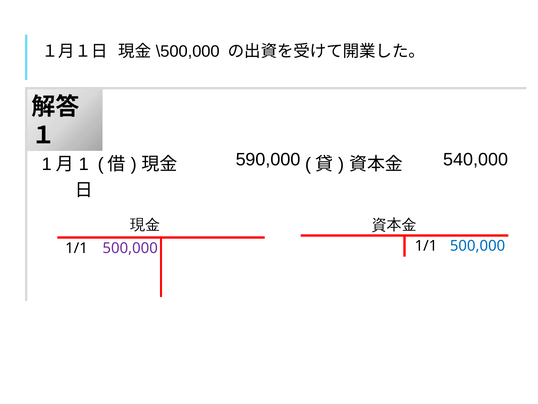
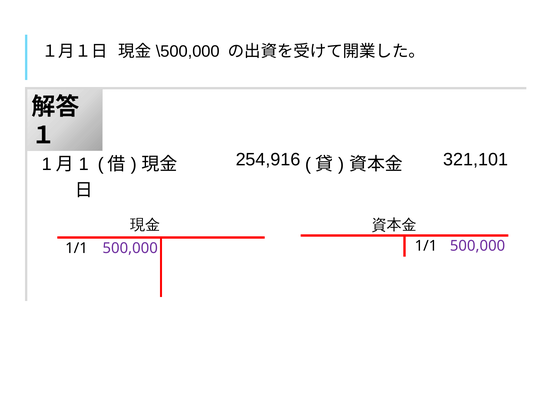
590,000: 590,000 -> 254,916 (268, 159)
540,000: 540,000 -> 321,101 (476, 159)
500,000 colour: blue -> purple (478, 246)
